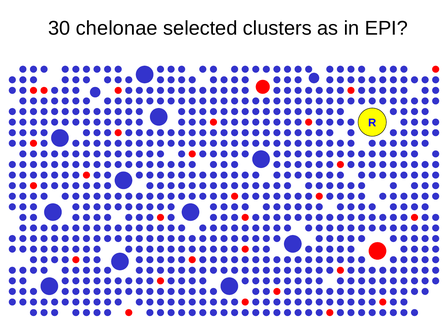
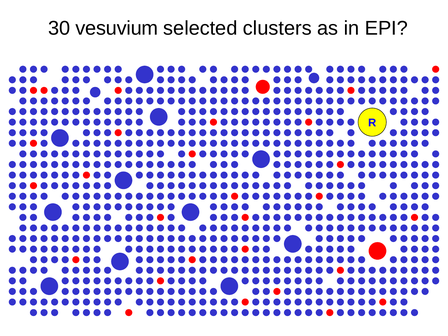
chelonae: chelonae -> vesuvium (117, 28)
